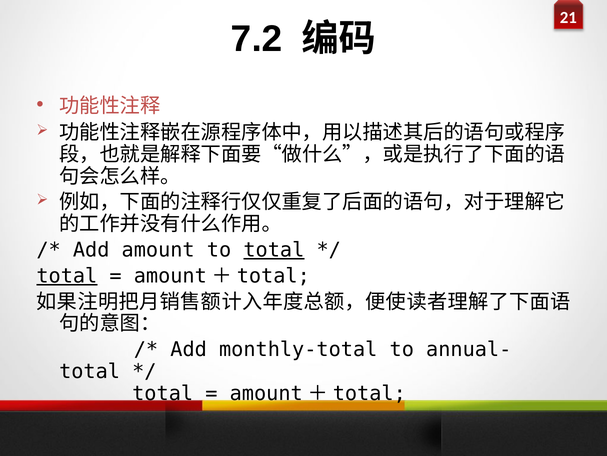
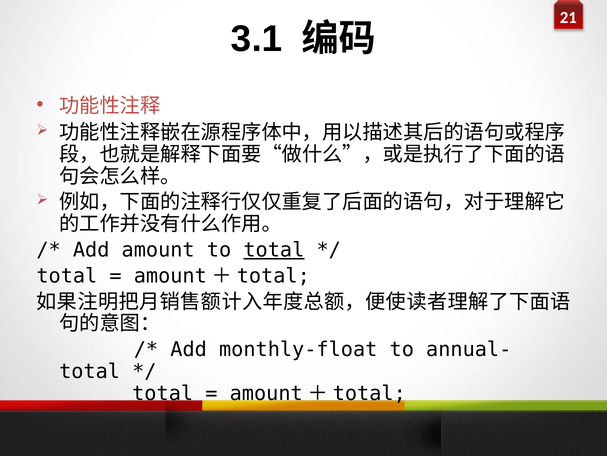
7.2: 7.2 -> 3.1 (257, 39)
total underline: present -> none (67, 276)
monthly-total: monthly-total -> monthly-float (298, 349)
